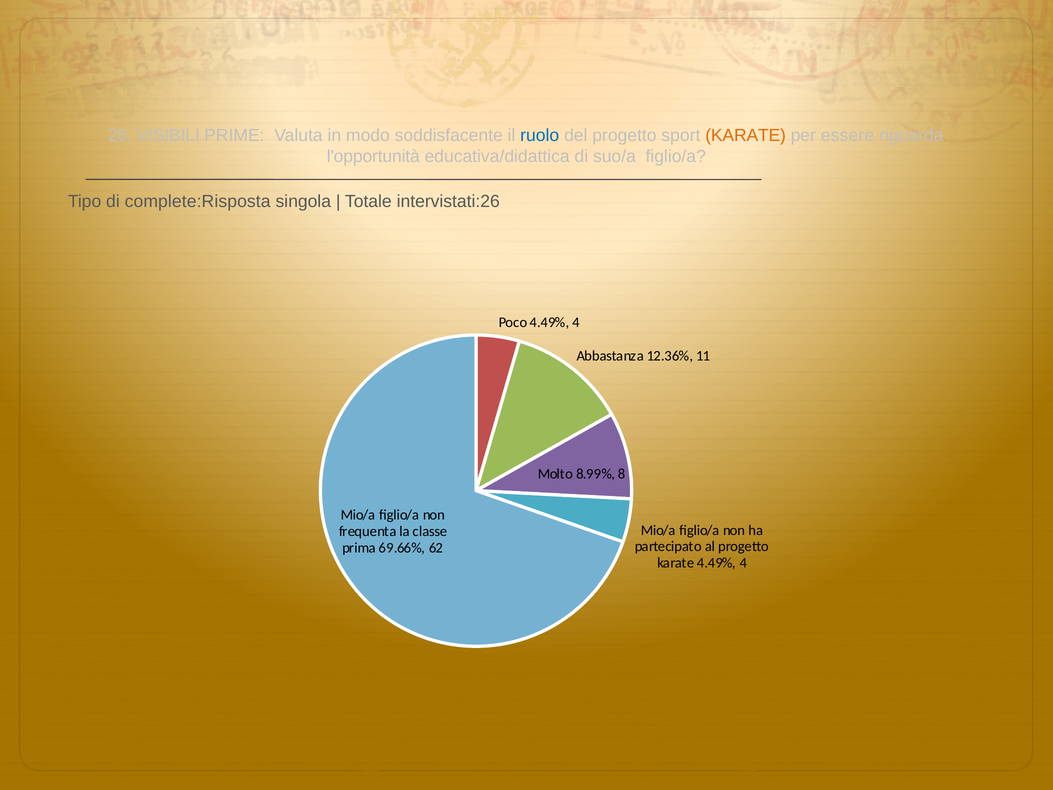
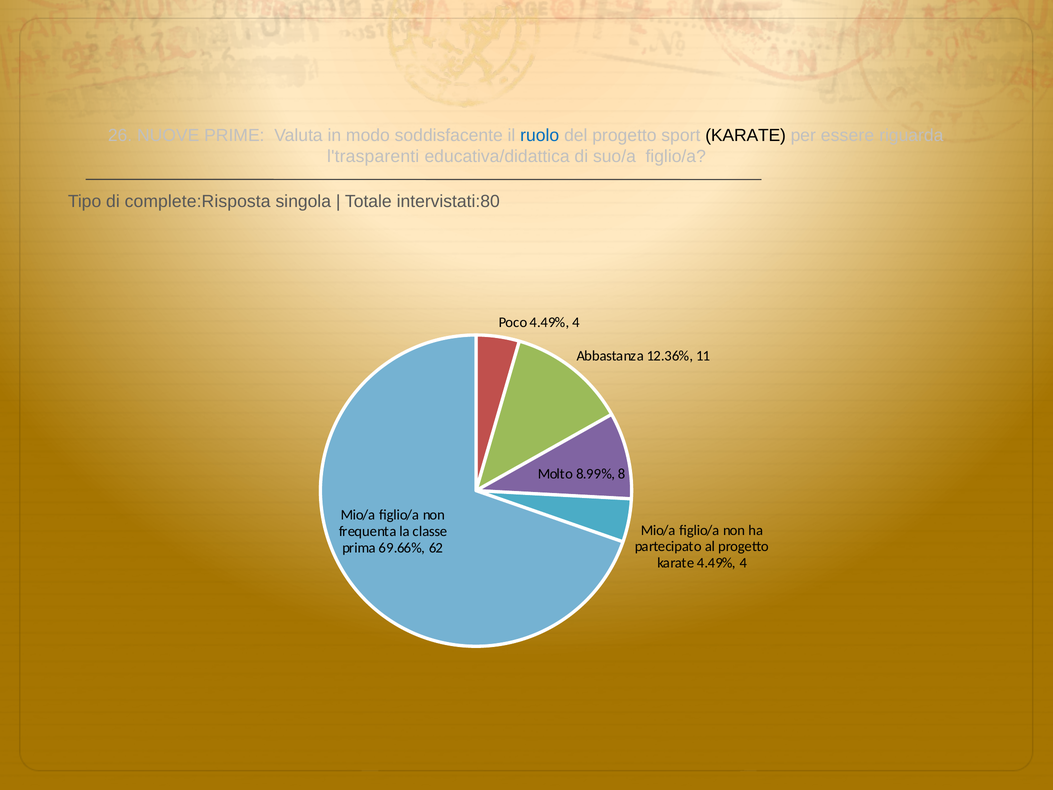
VISIBILI: VISIBILI -> NUOVE (168, 135)
KARATE colour: orange -> black (746, 135)
l'opportunità: l'opportunità -> l'trasparenti (373, 157)
intervistati:26: intervistati:26 -> intervistati:80 (448, 201)
